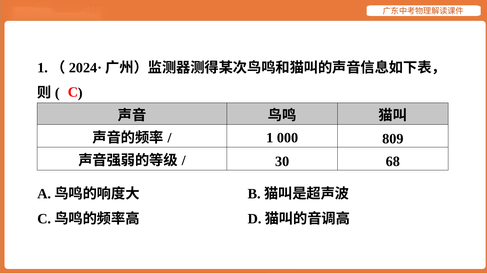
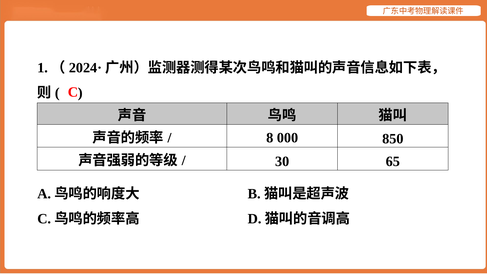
1: 1 -> 8 (270, 138)
809: 809 -> 850 (393, 139)
68: 68 -> 65 (393, 162)
